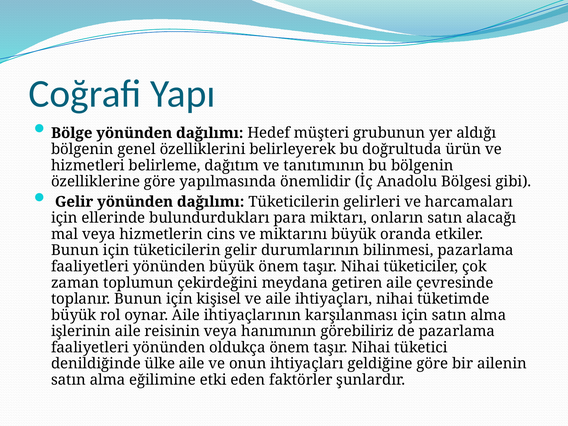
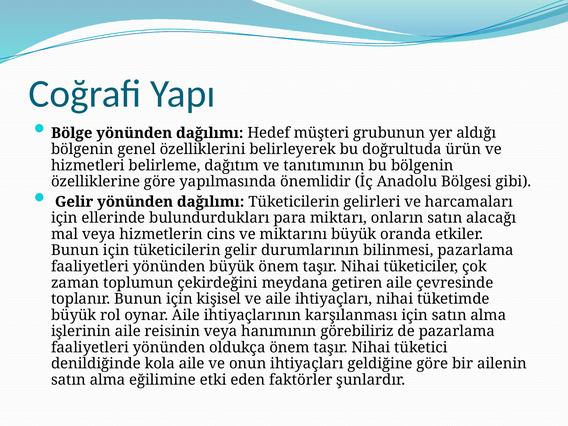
ülke: ülke -> kola (160, 364)
